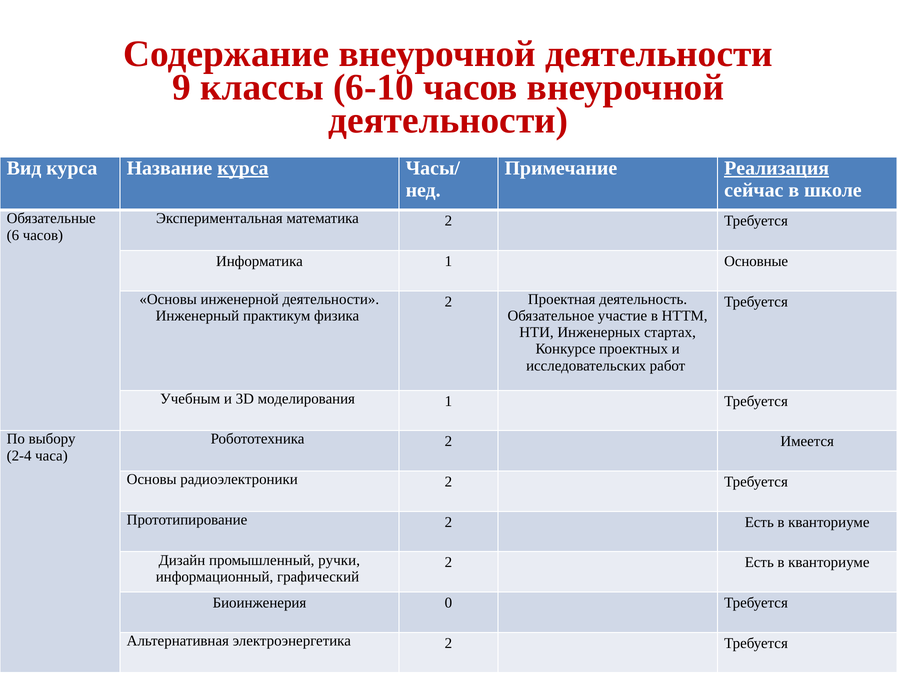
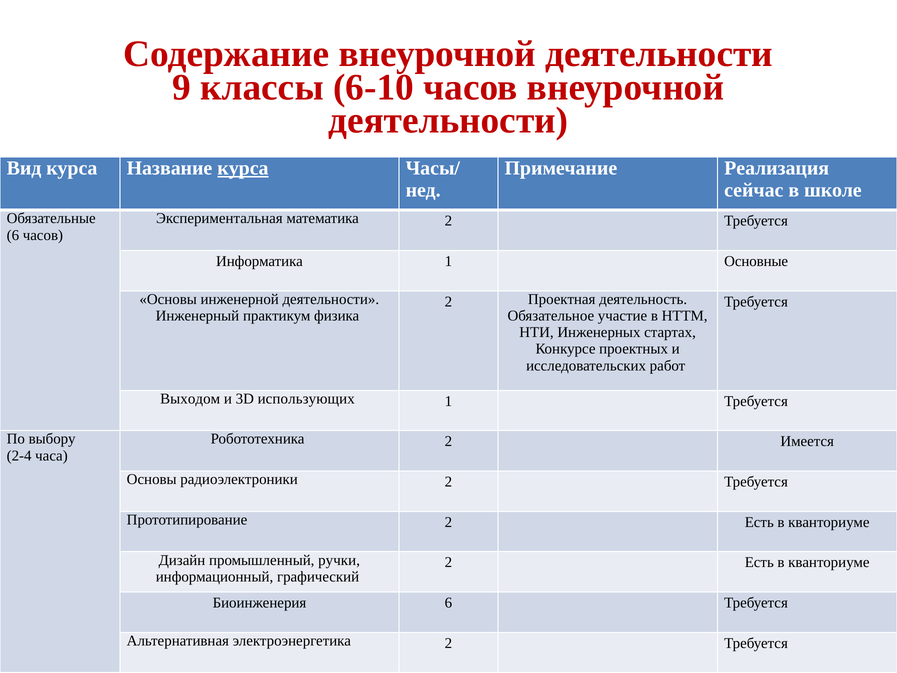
Реализация underline: present -> none (777, 168)
Учебным: Учебным -> Выходом (190, 399)
моделирования: моделирования -> использующих (306, 399)
Биоинженерия 0: 0 -> 6 (448, 603)
